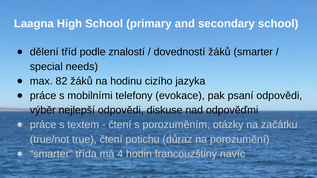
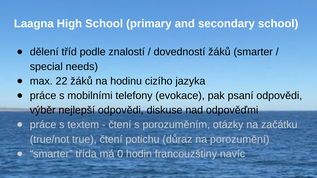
82: 82 -> 22 (61, 81)
4: 4 -> 0 (120, 154)
